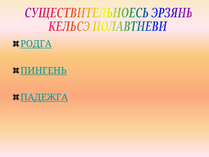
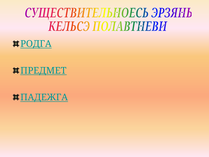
ПИНГЕНЬ: ПИНГЕНЬ -> ПРЕДМЕТ (43, 71)
